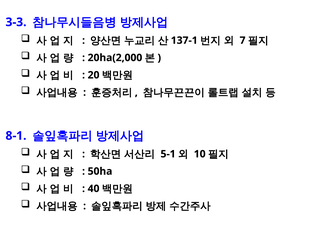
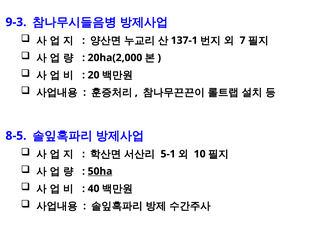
3-3: 3-3 -> 9-3 (16, 22)
8-1: 8-1 -> 8-5 (16, 136)
50ha underline: none -> present (100, 171)
